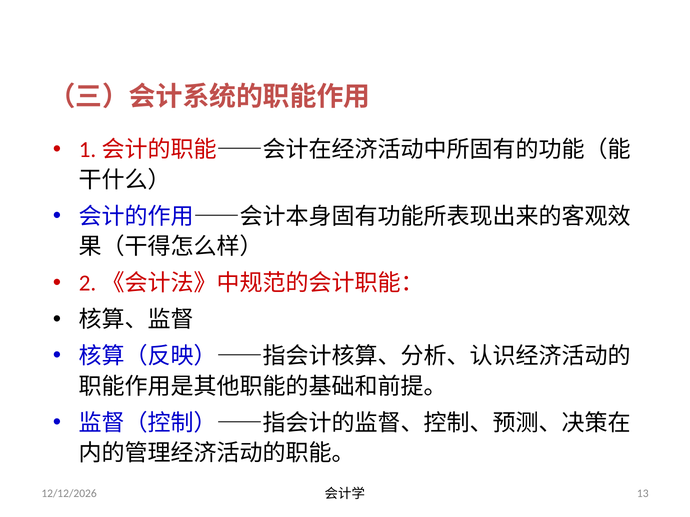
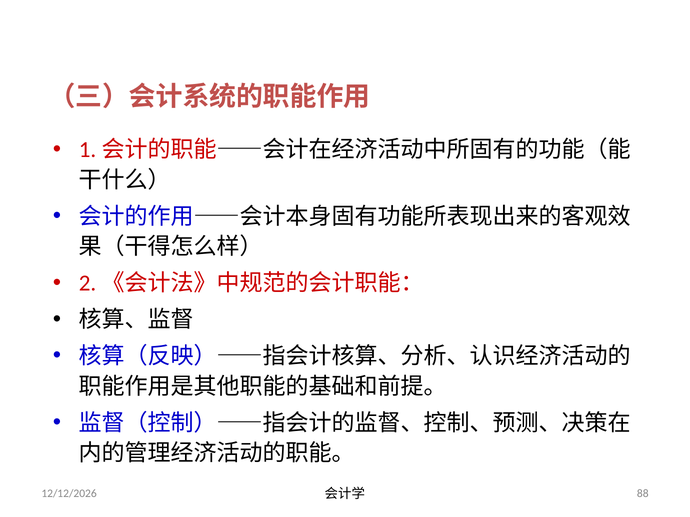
13: 13 -> 88 (643, 494)
